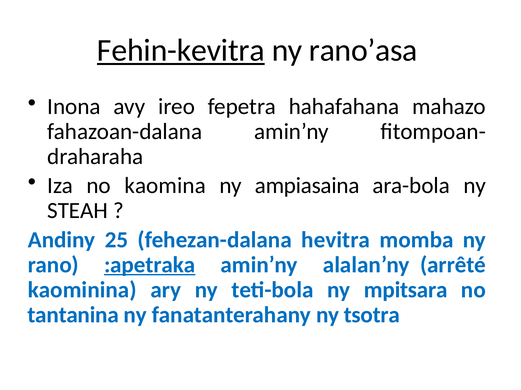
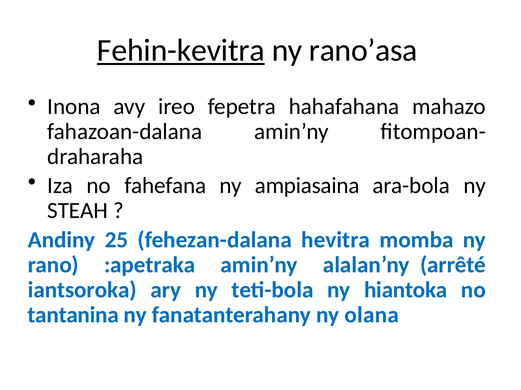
kaomina: kaomina -> fahefana (165, 186)
:apetraka underline: present -> none (150, 265)
kaominina: kaominina -> iantsoroka (82, 290)
mpitsara: mpitsara -> hiantoka (406, 290)
tsotra: tsotra -> olana (372, 315)
